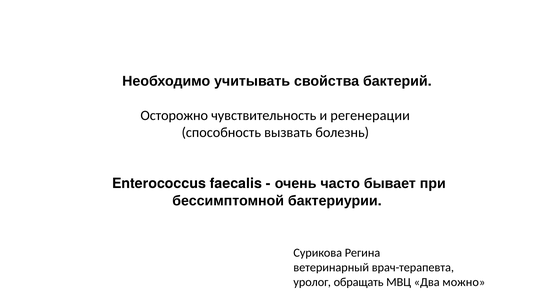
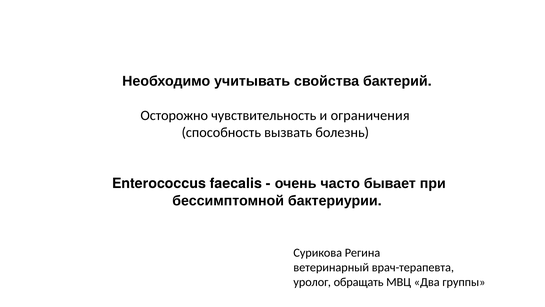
регенерации: регенерации -> ограничения (370, 115)
можно: можно -> группы (464, 282)
